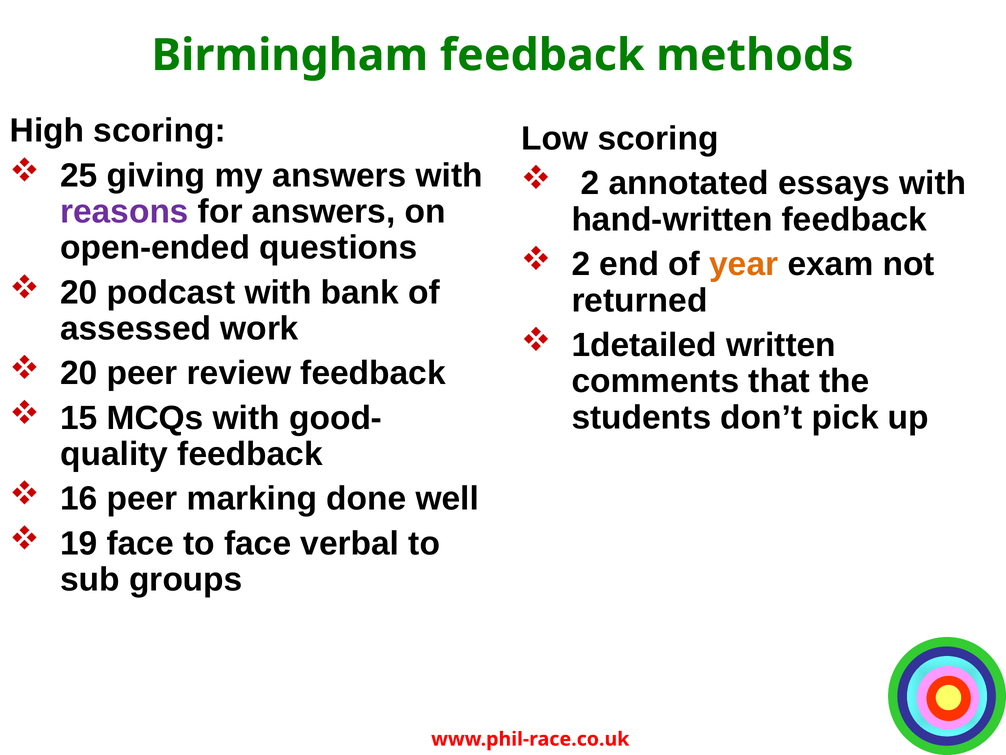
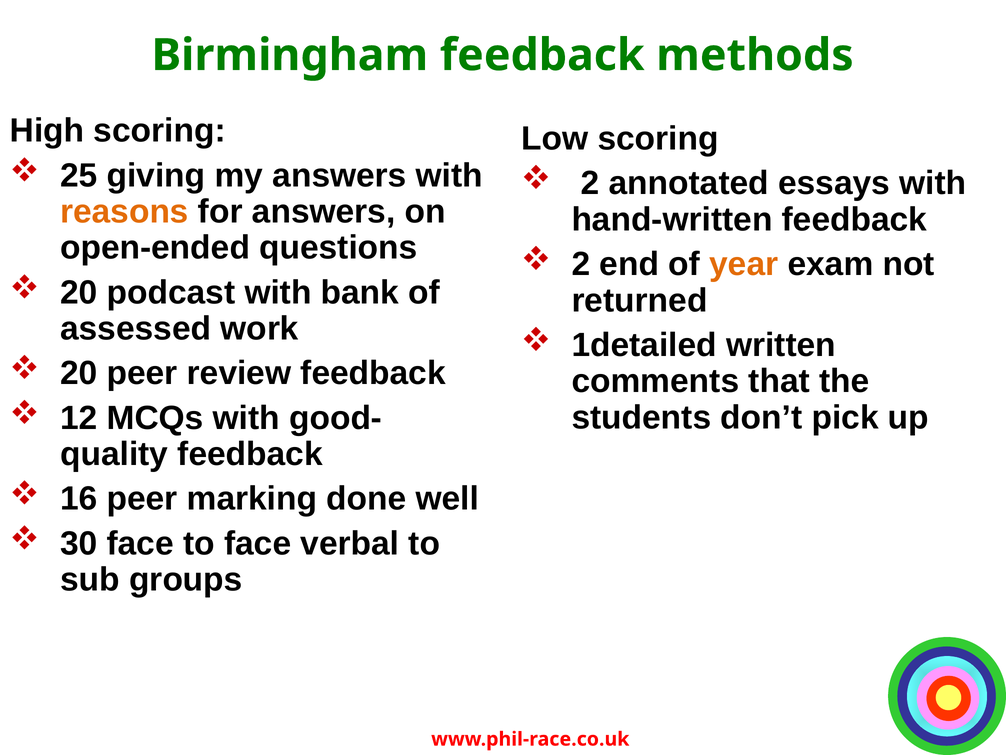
reasons colour: purple -> orange (124, 212)
15: 15 -> 12 (79, 418)
19: 19 -> 30 (79, 543)
